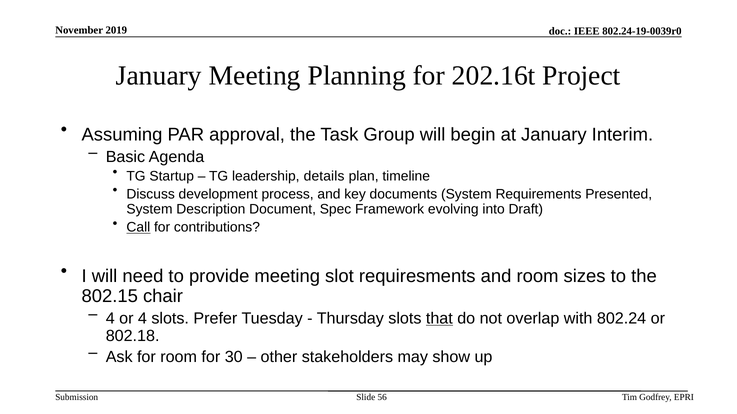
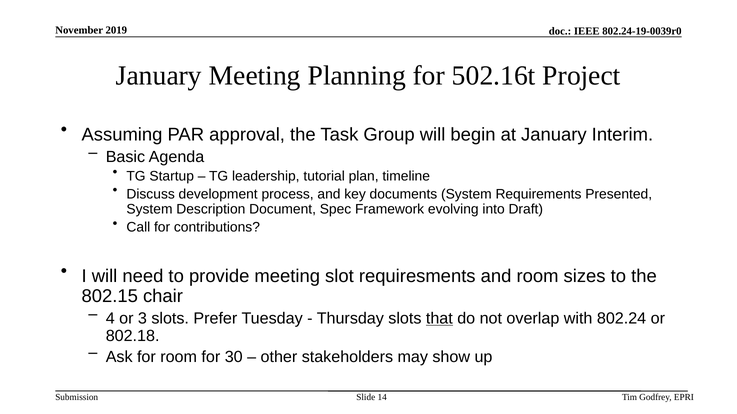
202.16t: 202.16t -> 502.16t (494, 76)
details: details -> tutorial (324, 176)
Call underline: present -> none (138, 228)
or 4: 4 -> 3 (142, 319)
56: 56 -> 14 (382, 398)
